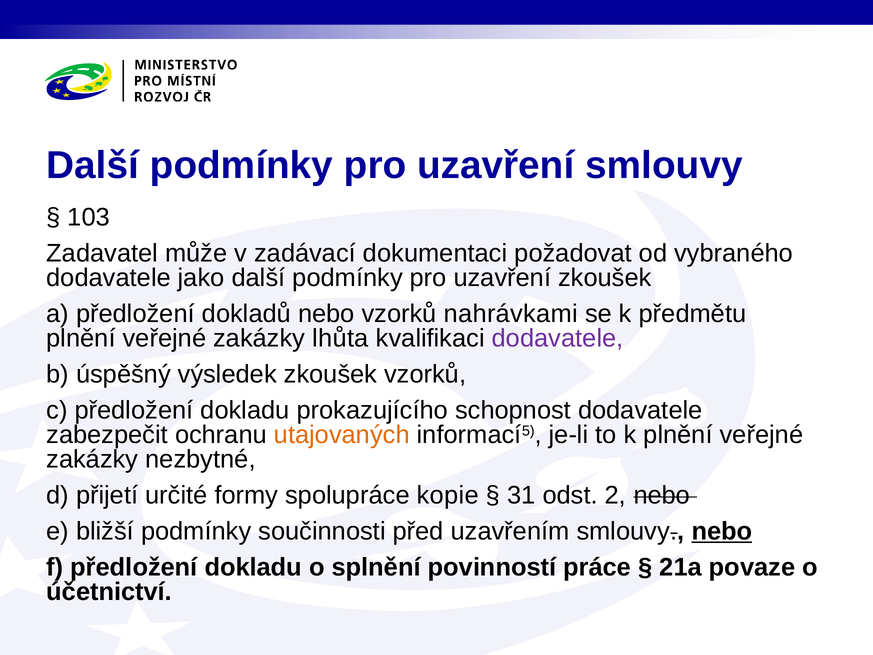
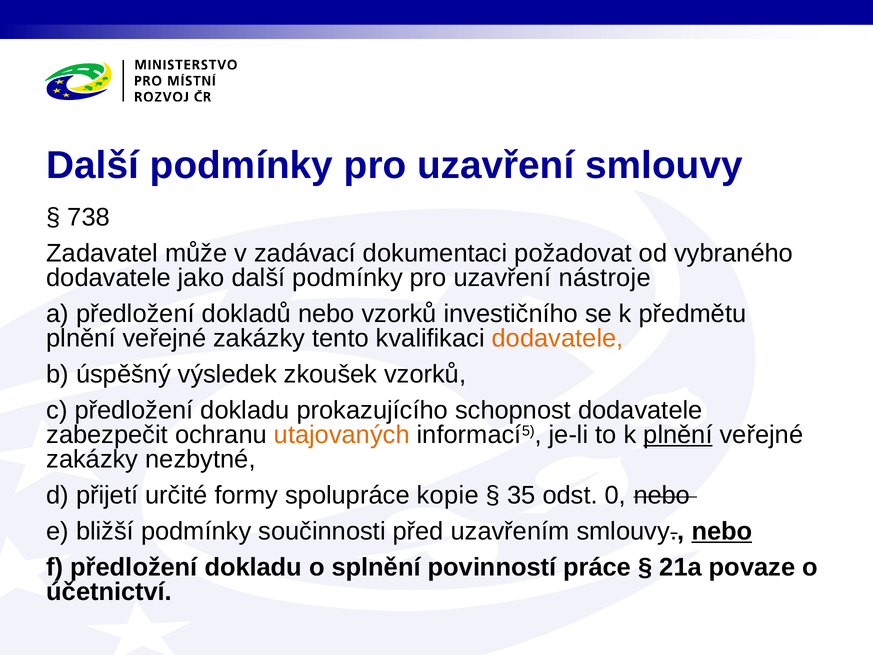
103: 103 -> 738 (89, 217)
uzavření zkoušek: zkoušek -> nástroje (605, 278)
nahrávkami: nahrávkami -> investičního (511, 314)
lhůta: lhůta -> tento (340, 338)
dodavatele colour: purple -> orange (558, 338)
plnění underline: none -> present (678, 435)
31: 31 -> 35 (521, 495)
2: 2 -> 0 (615, 495)
